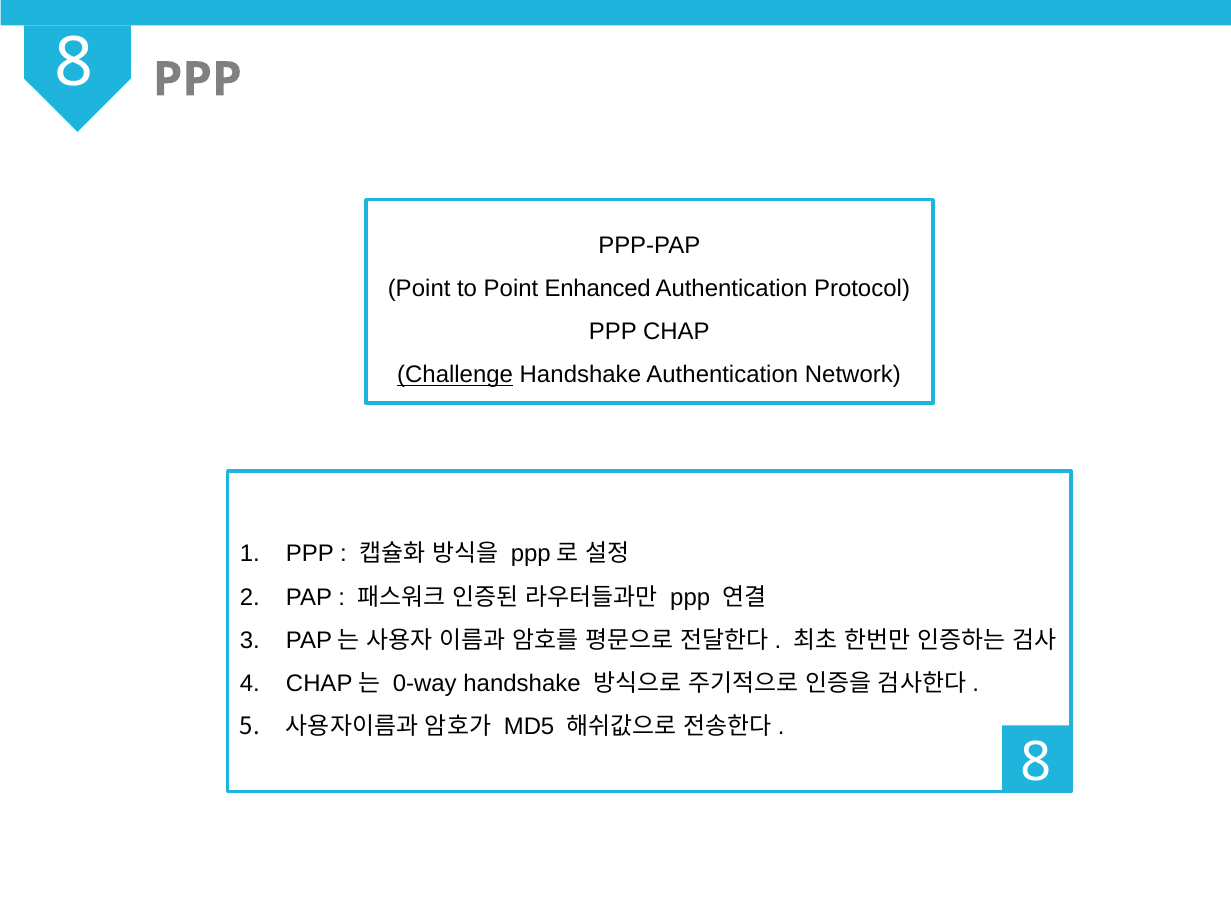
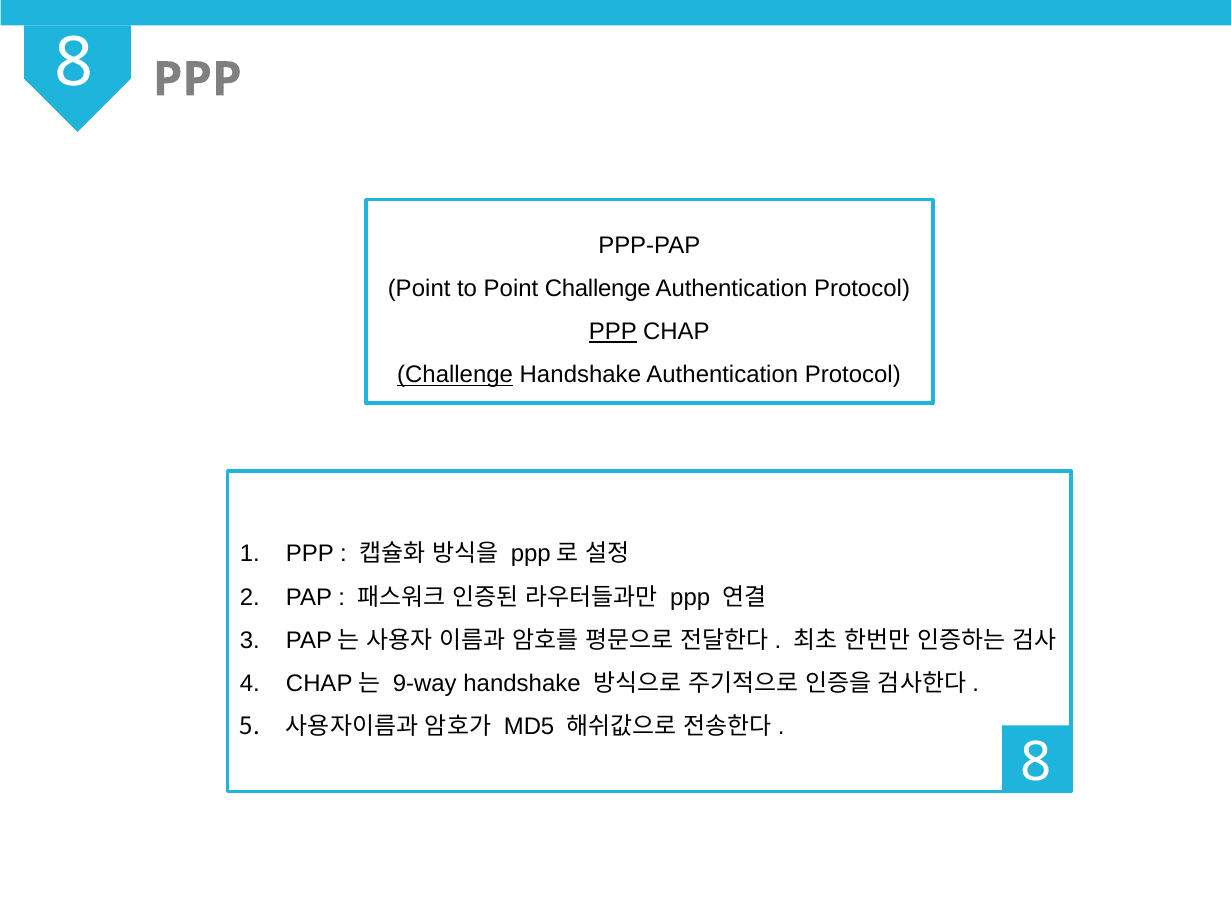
Point Enhanced: Enhanced -> Challenge (598, 289)
PPP underline: none -> present (613, 332)
Handshake Authentication Network: Network -> Protocol (853, 375)
0-way: 0-way -> 9-way (425, 683)
